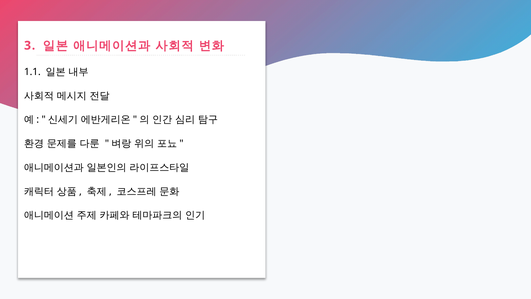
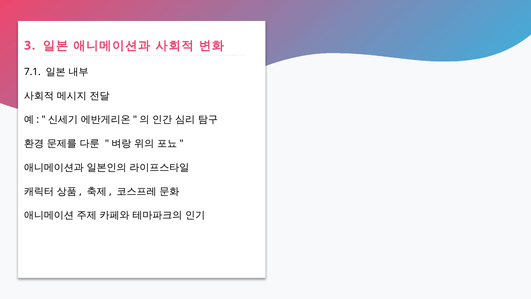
1.1: 1.1 -> 7.1 (32, 72)
